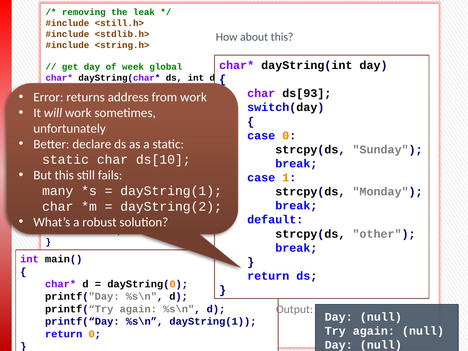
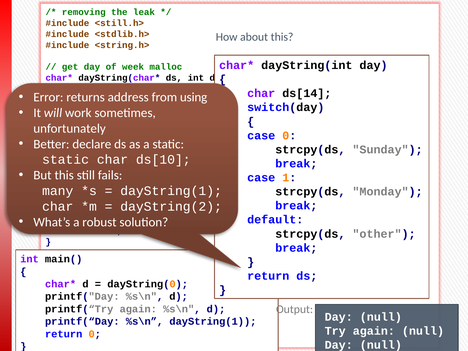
global: global -> malloc (166, 67)
ds[93: ds[93 -> ds[14 (307, 93)
from work: work -> using (194, 97)
